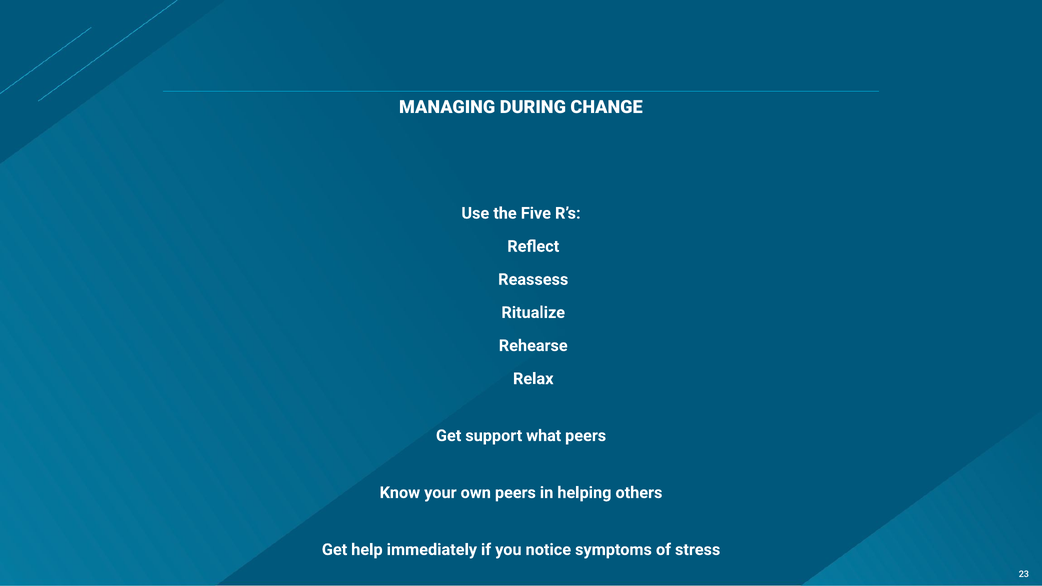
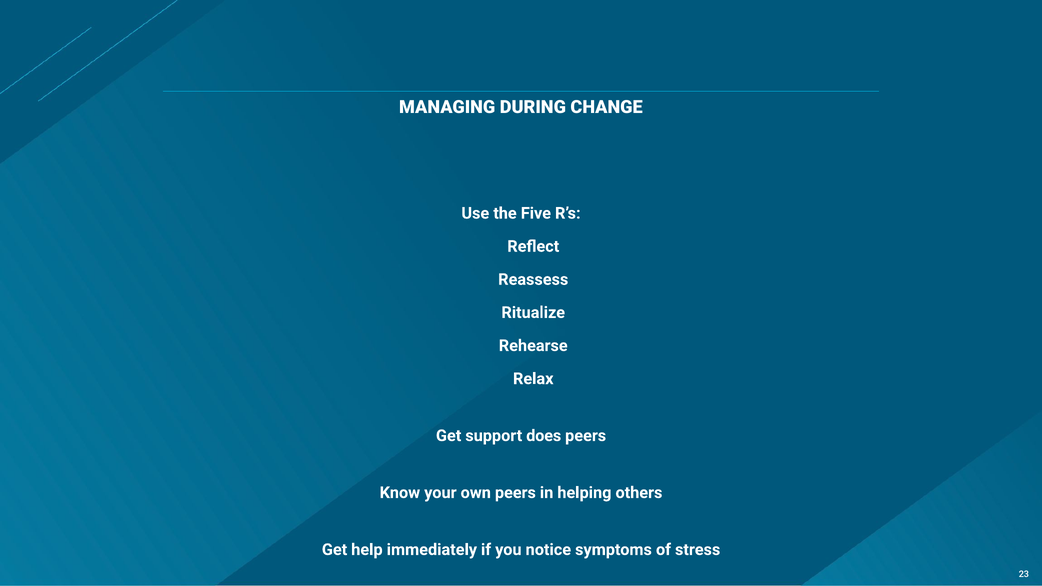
what: what -> does (544, 436)
